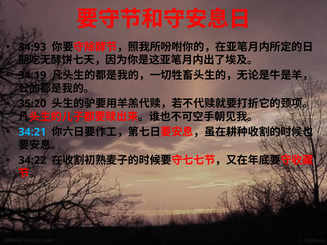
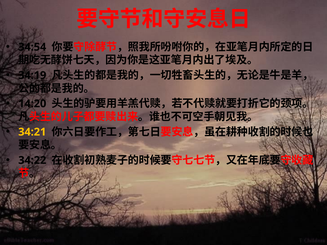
34:93: 34:93 -> 34:54 (32, 47)
35:20: 35:20 -> 14:20 (32, 104)
34:21 colour: light blue -> yellow (32, 132)
